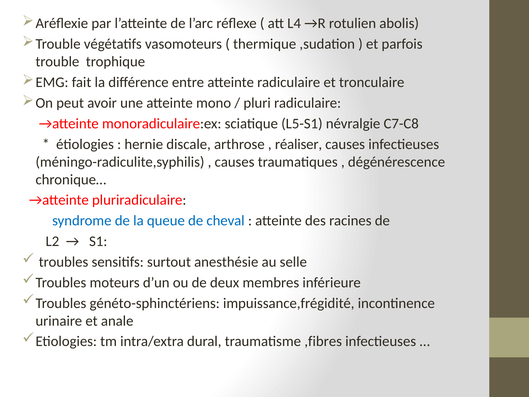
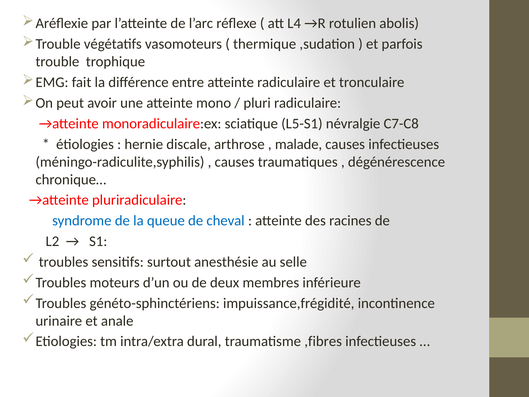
réaliser: réaliser -> malade (299, 144)
